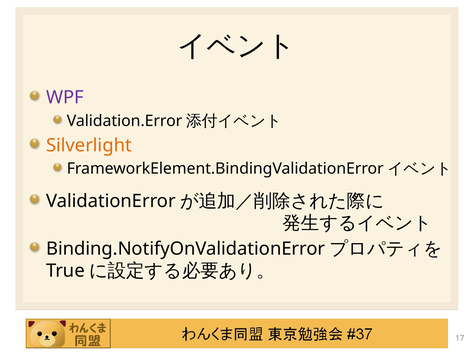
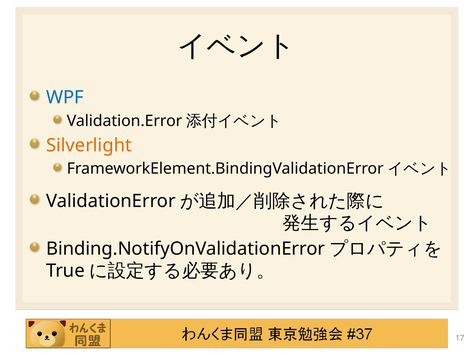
WPF colour: purple -> blue (65, 97)
